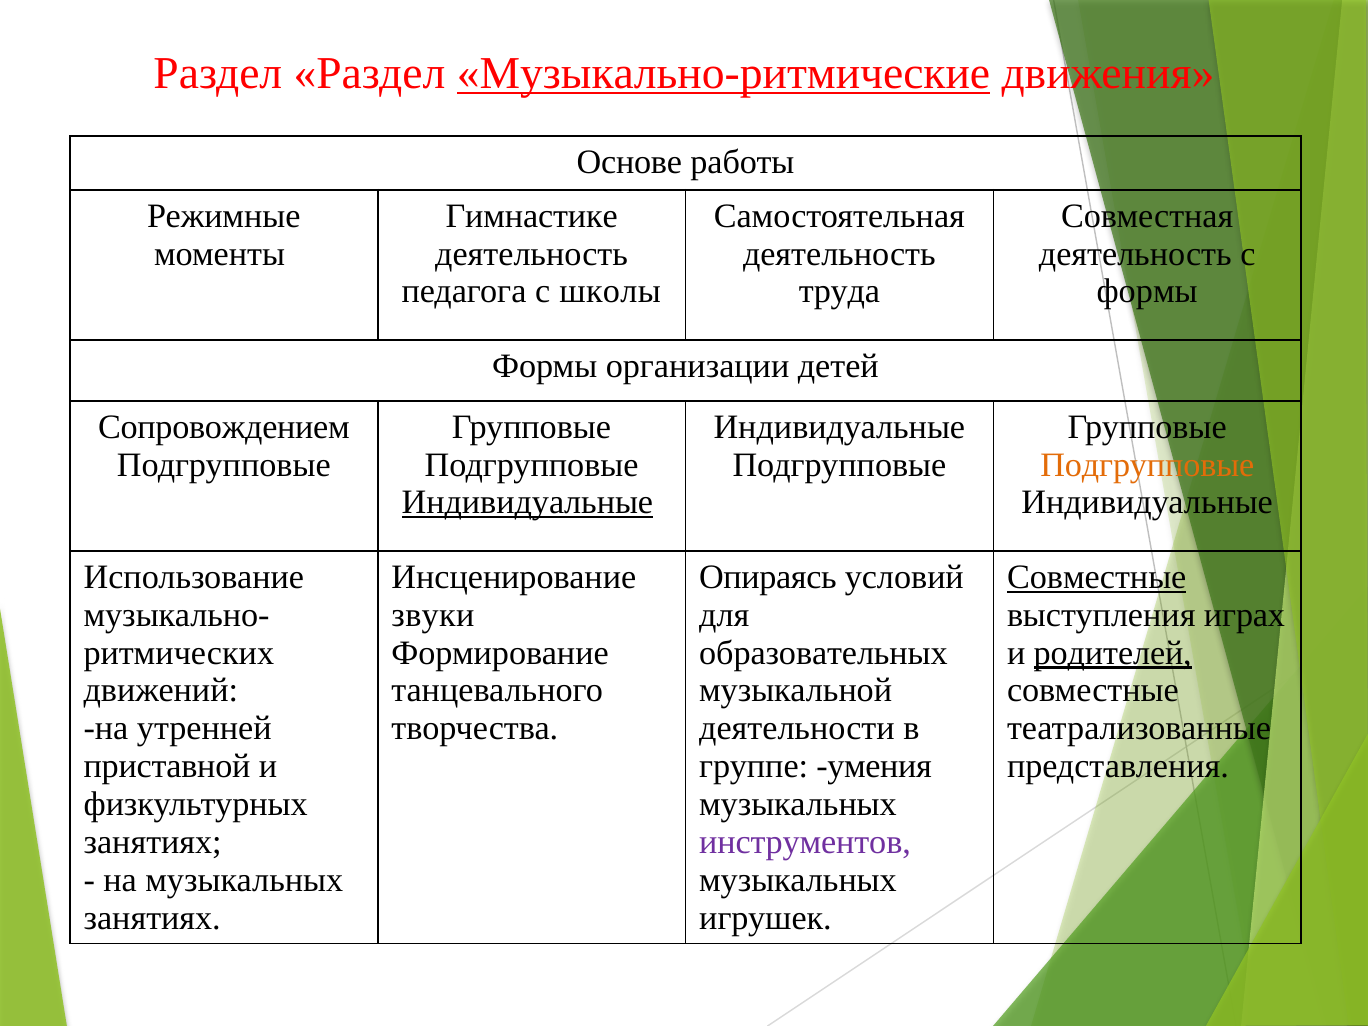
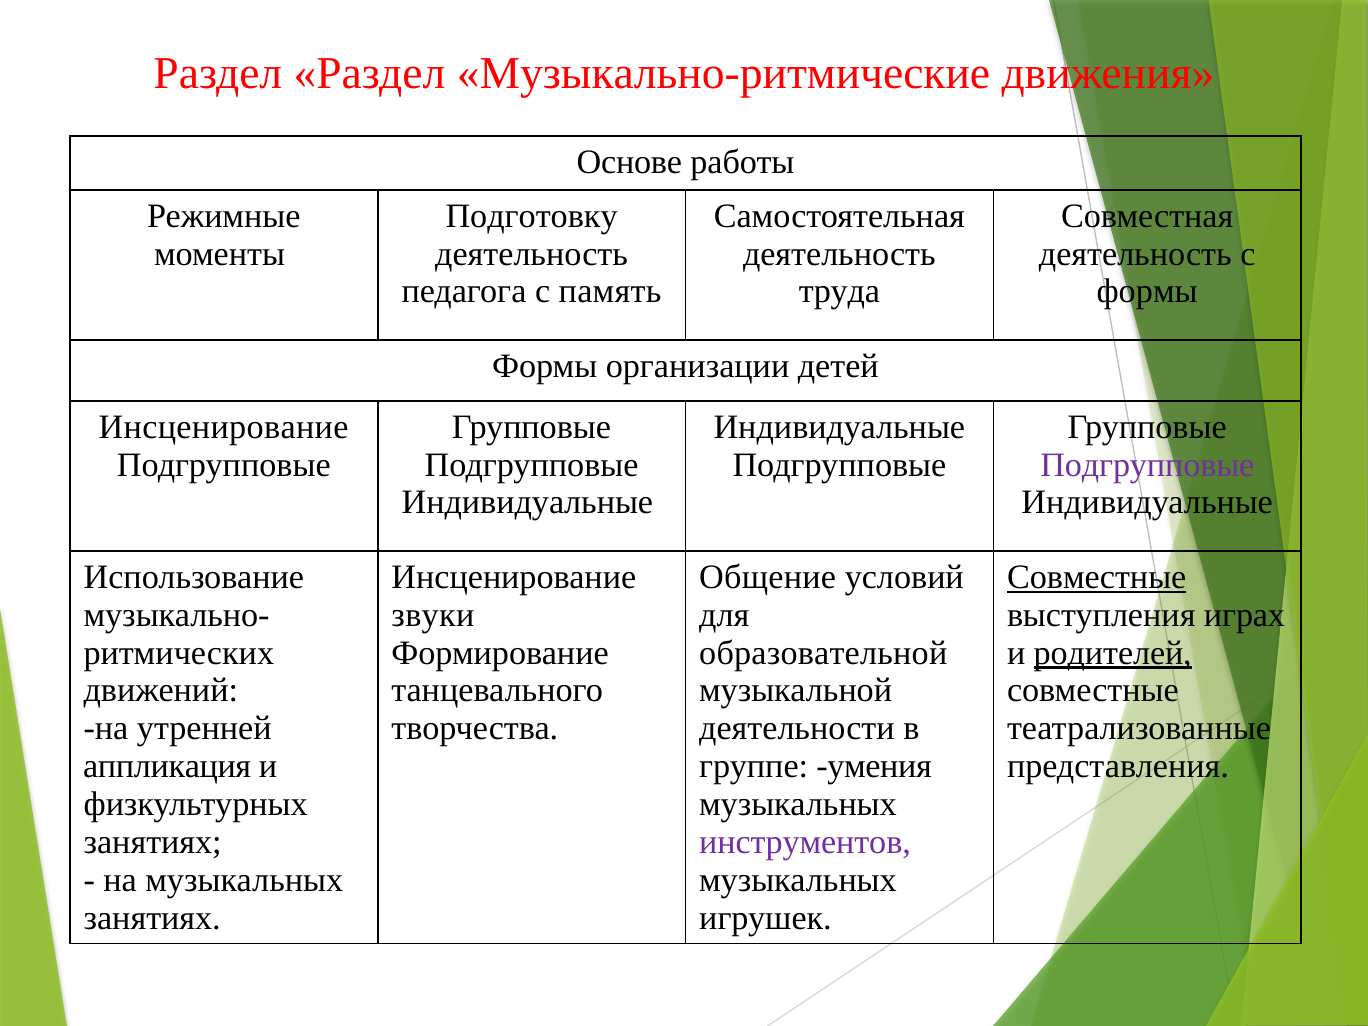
Музыкально-ритмические underline: present -> none (723, 73)
Гимнастике: Гимнастике -> Подготовку (532, 216)
школы: школы -> память (610, 292)
Сопровождением: Сопровождением -> Инсценирование (224, 427)
Подгрупповые colour: orange -> purple (1147, 465)
Индивидуальные underline: present -> none (527, 503)
Опираясь: Опираясь -> Общение (768, 577)
образовательных: образовательных -> образовательной (823, 653)
приставной: приставной -> аппликация (167, 766)
